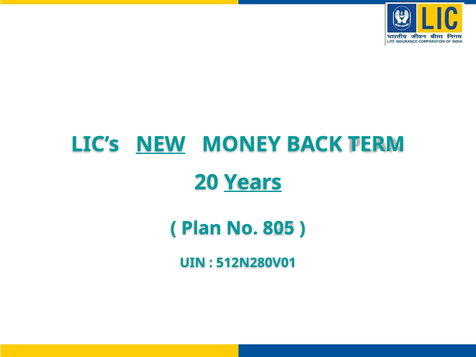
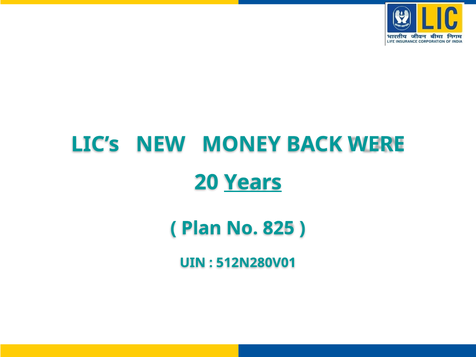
NEW underline: present -> none (161, 144)
TERM: TERM -> WERE (376, 144)
805: 805 -> 825 (279, 228)
